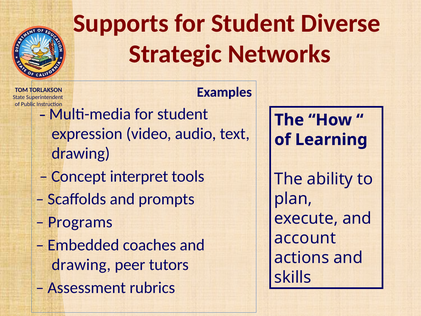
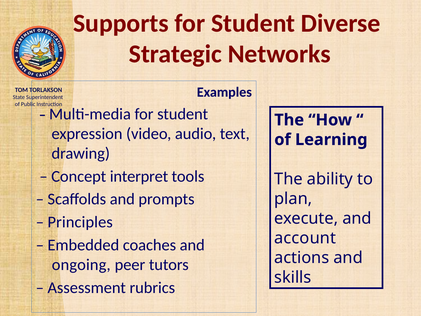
Programs: Programs -> Principles (80, 222)
drawing: drawing -> ongoing (81, 265)
